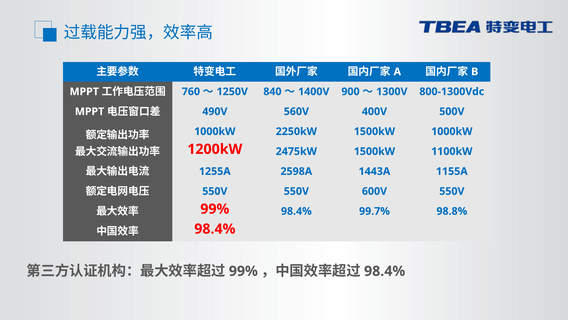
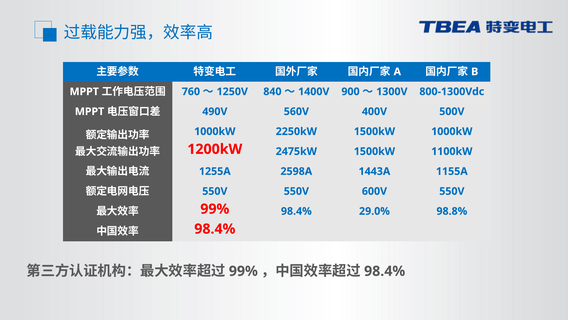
99.7%: 99.7% -> 29.0% (374, 211)
